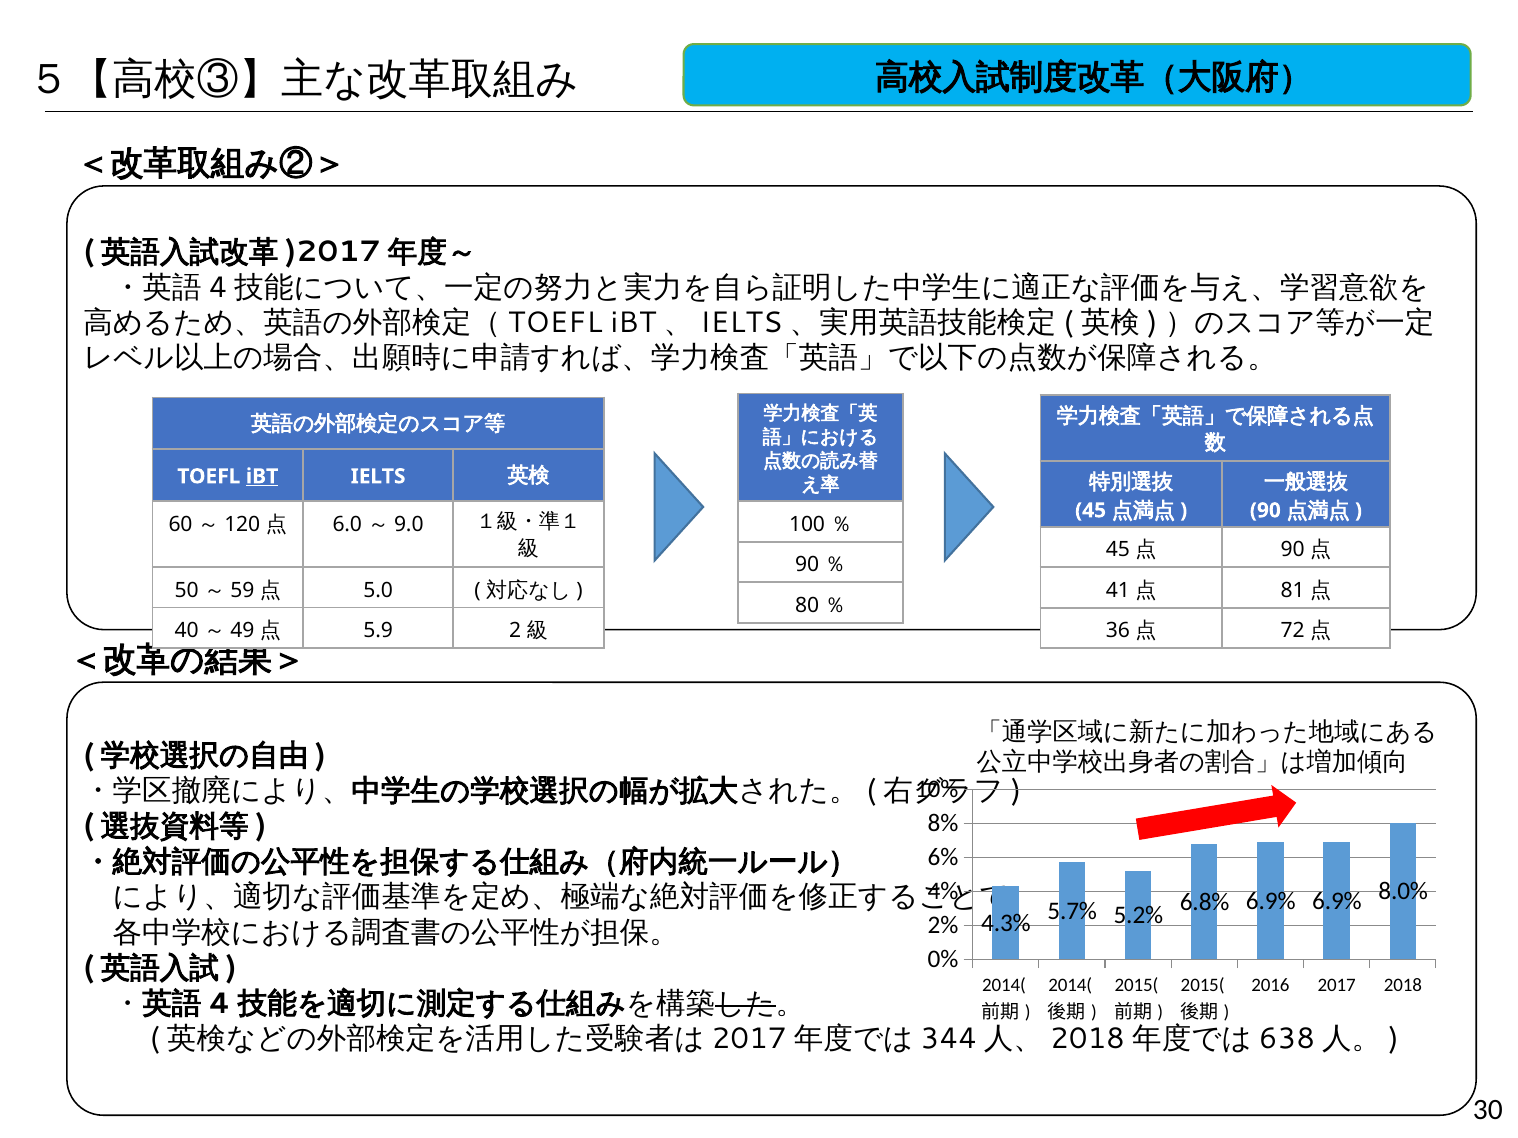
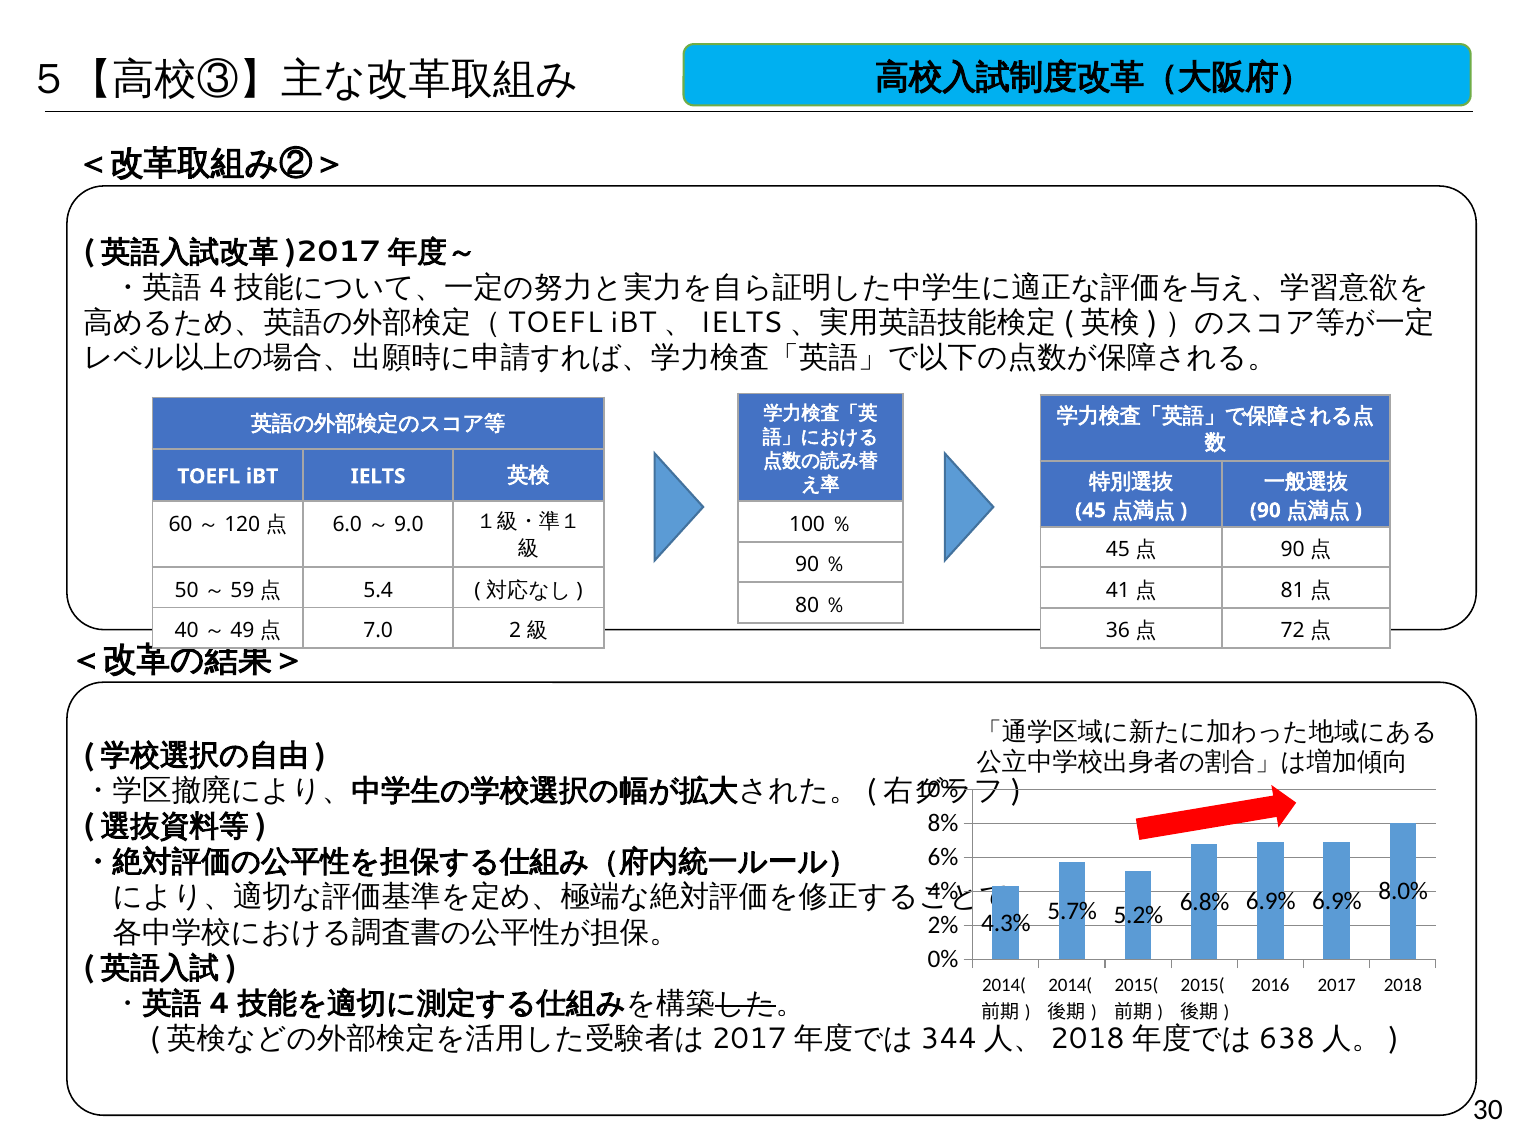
iBT underline: present -> none (262, 477)
5.0: 5.0 -> 5.4 (378, 590)
5.9: 5.9 -> 7.0 (378, 631)
